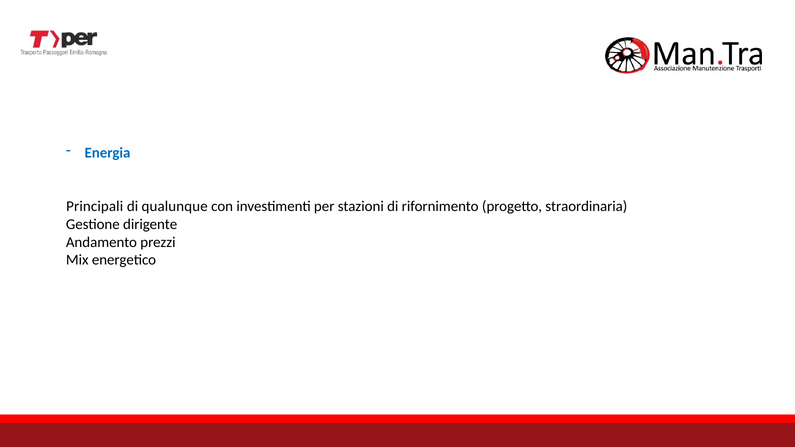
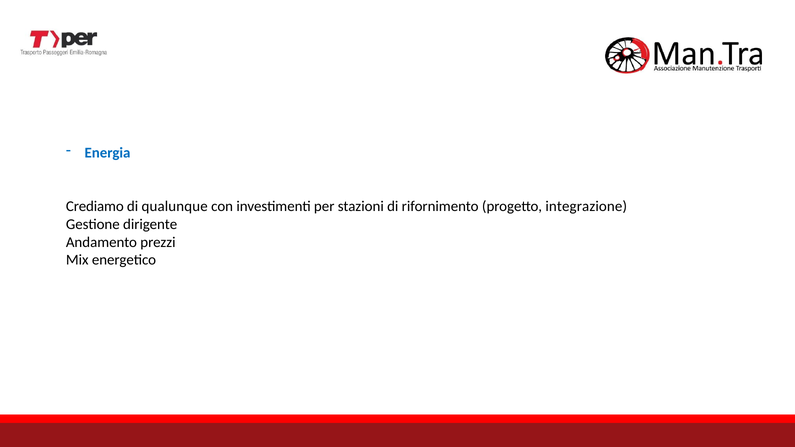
Principali: Principali -> Crediamo (95, 207)
straordinaria: straordinaria -> integrazione (586, 207)
